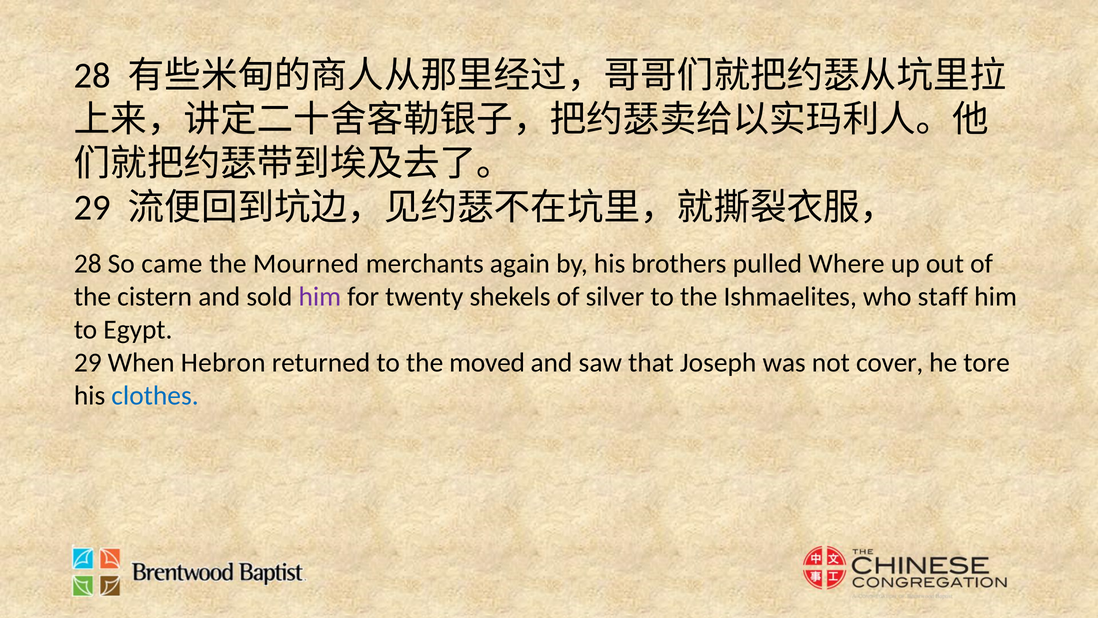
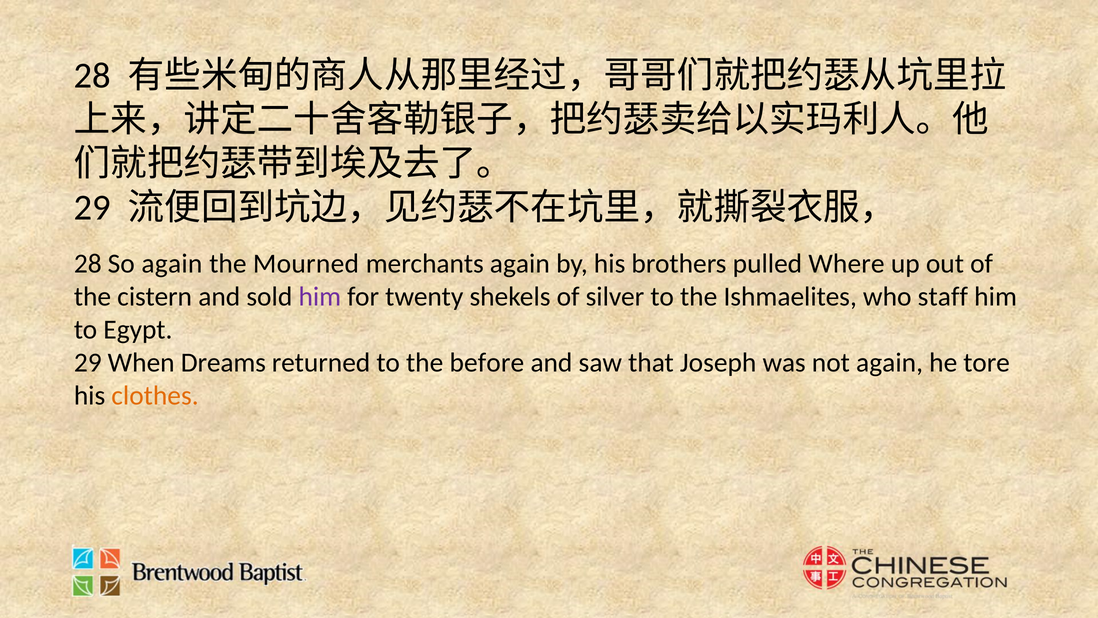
So came: came -> again (172, 264)
Hebron: Hebron -> Dreams (223, 362)
moved: moved -> before (487, 362)
not cover: cover -> again (890, 362)
clothes colour: blue -> orange (155, 395)
